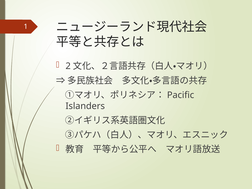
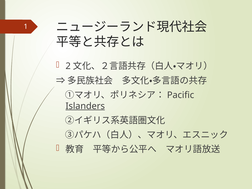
Islanders underline: none -> present (85, 106)
